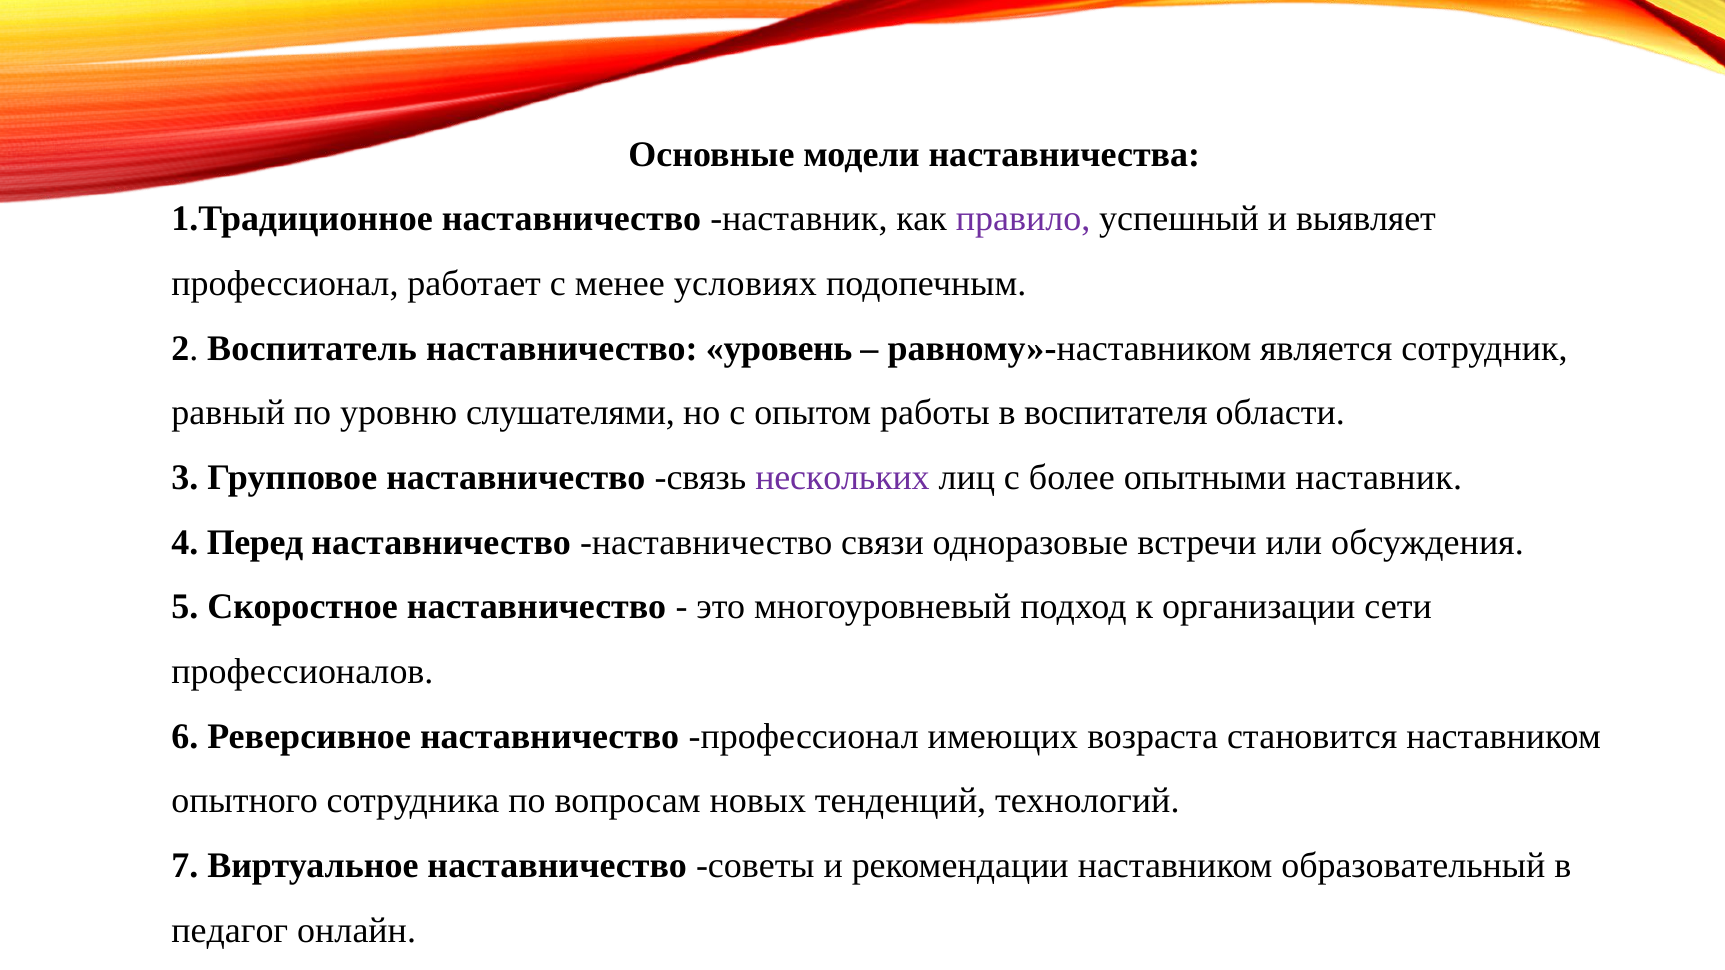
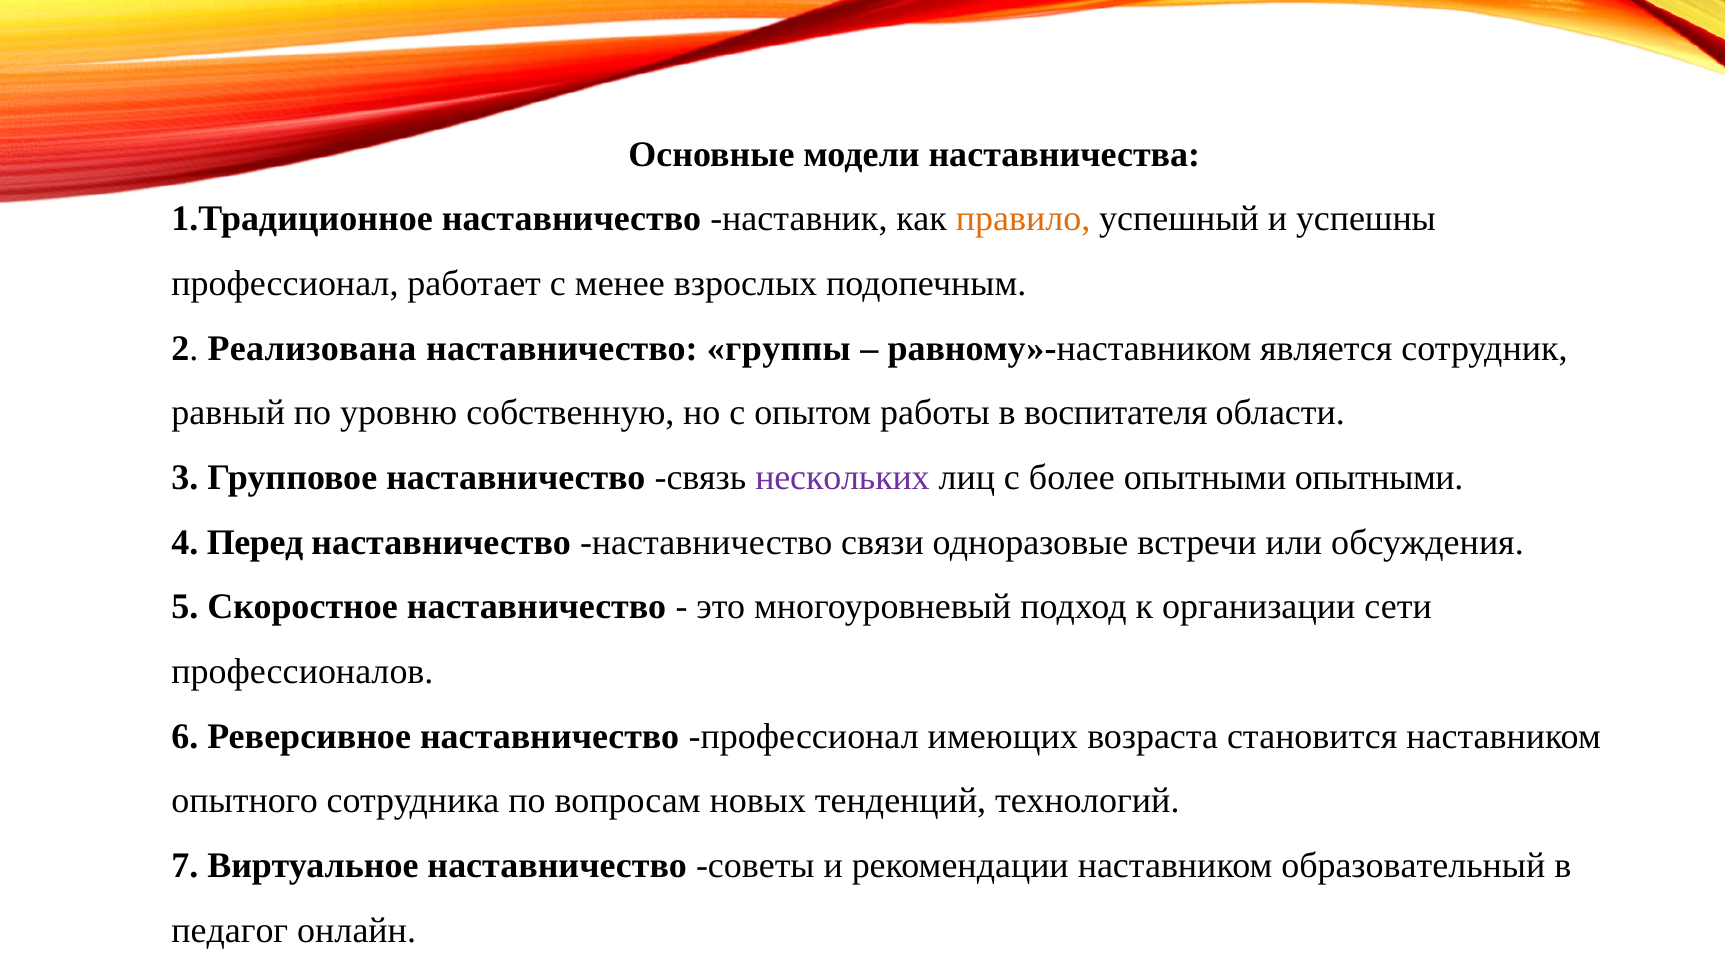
правило colour: purple -> orange (1023, 219)
выявляет: выявляет -> успешны (1366, 219)
условиях: условиях -> взрослых (745, 284)
Воспитатель: Воспитатель -> Реализована (312, 348)
уровень: уровень -> группы (779, 348)
слушателями: слушателями -> собственную (570, 413)
опытными наставник: наставник -> опытными (1379, 478)
